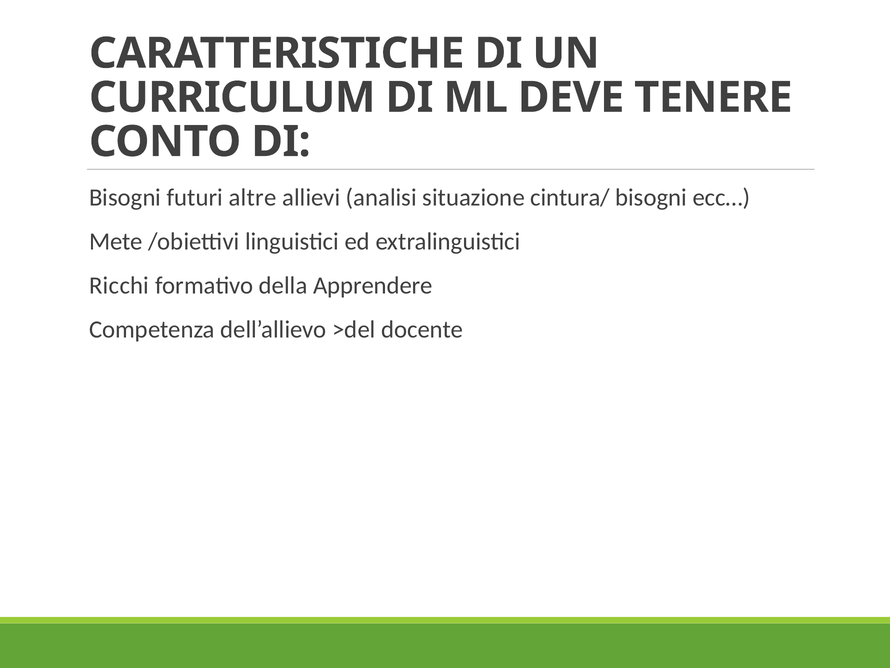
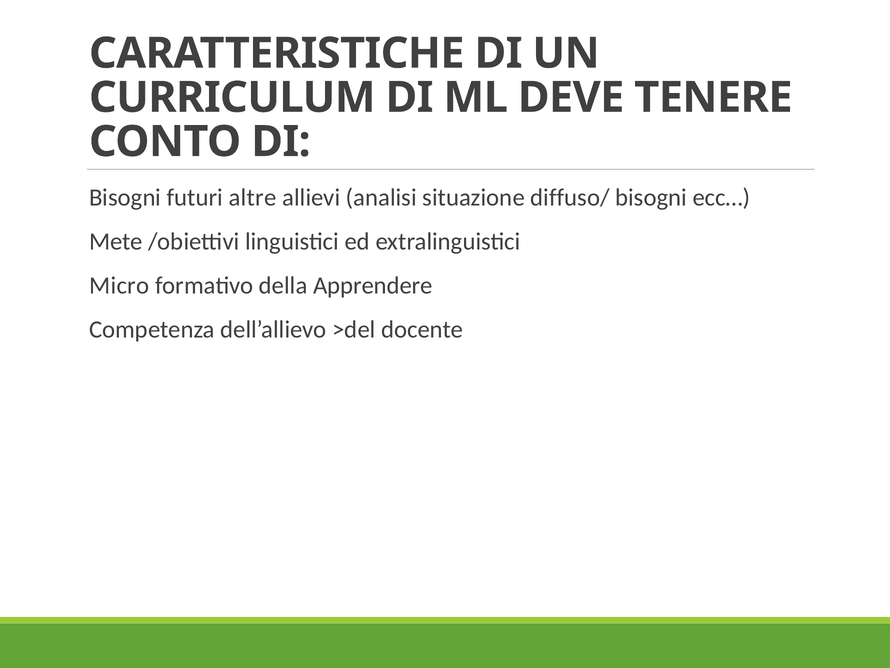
cintura/: cintura/ -> diffuso/ (570, 197)
Ricchi: Ricchi -> Micro (119, 285)
